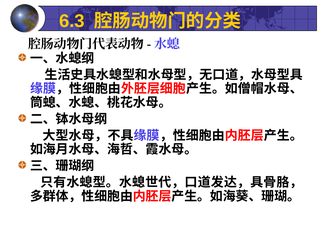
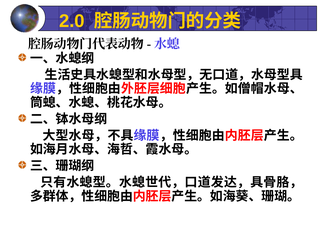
6.3: 6.3 -> 2.0 (72, 21)
